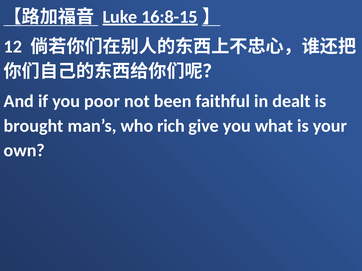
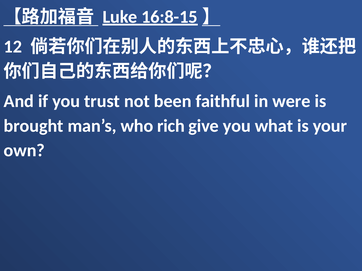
poor: poor -> trust (102, 101)
dealt: dealt -> were (291, 101)
